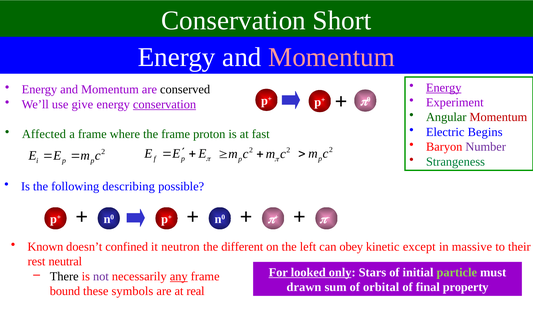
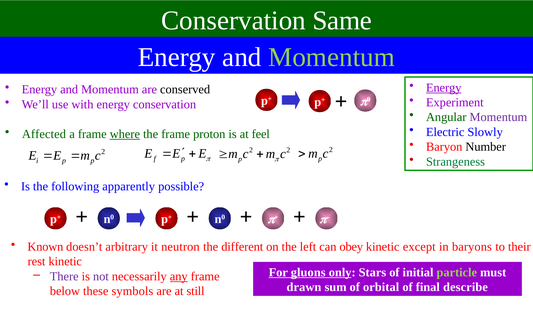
Short: Short -> Same (342, 21)
Momentum colour: pink -> light green (332, 57)
give: give -> with (82, 104)
conservation underline: present -> none (165, 104)
Momentum colour: red -> purple (498, 117)
Begins: Begins -> Slowly (485, 132)
where underline: none -> present (125, 134)
fast: fast -> feel (261, 134)
Number colour: purple -> black (486, 147)
describing: describing -> apparently (129, 186)
confined: confined -> arbitrary (127, 247)
massive: massive -> baryons (472, 247)
rest neutral: neutral -> kinetic (65, 262)
looked: looked -> gluons (308, 272)
There colour: black -> purple (64, 276)
property: property -> describe (466, 287)
bound: bound -> below (65, 291)
real: real -> still (196, 291)
